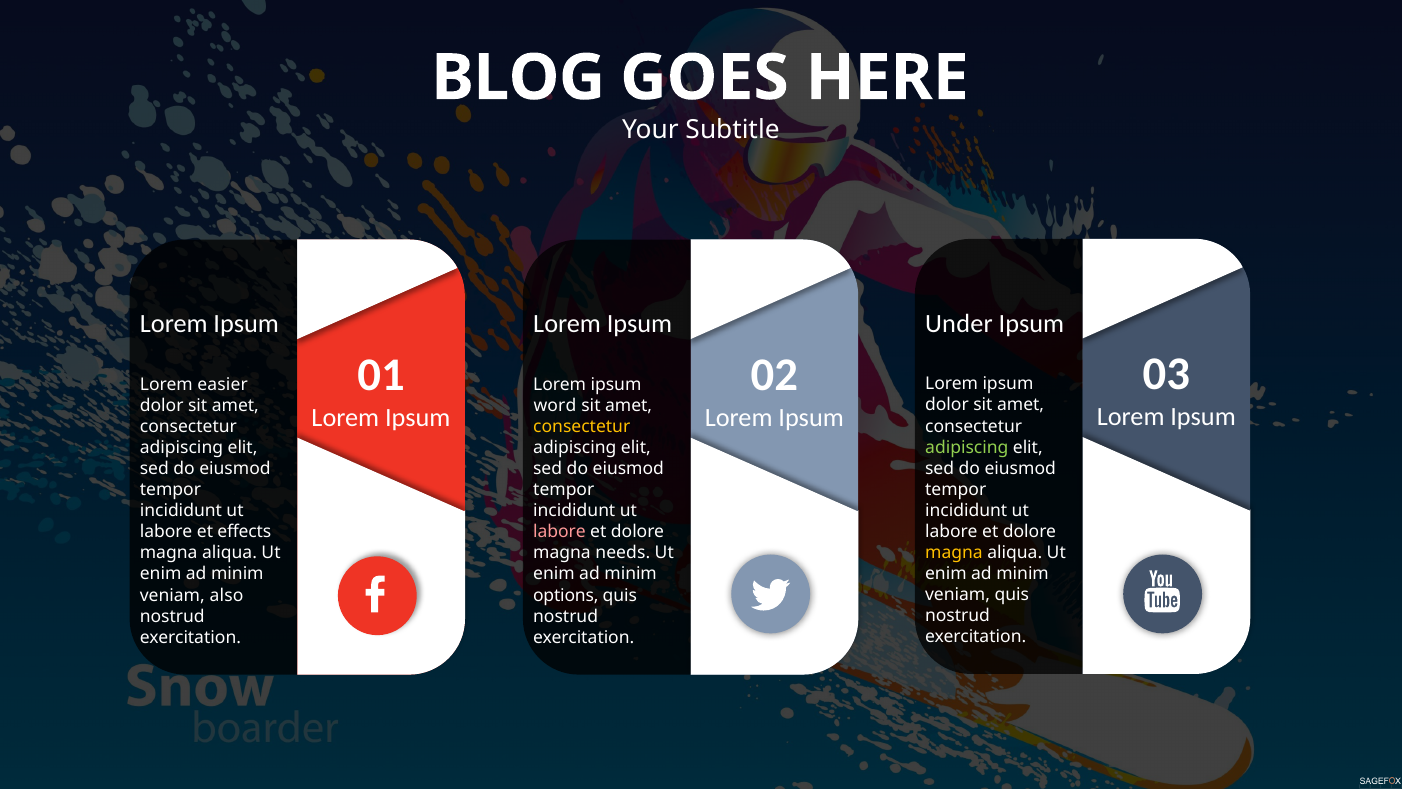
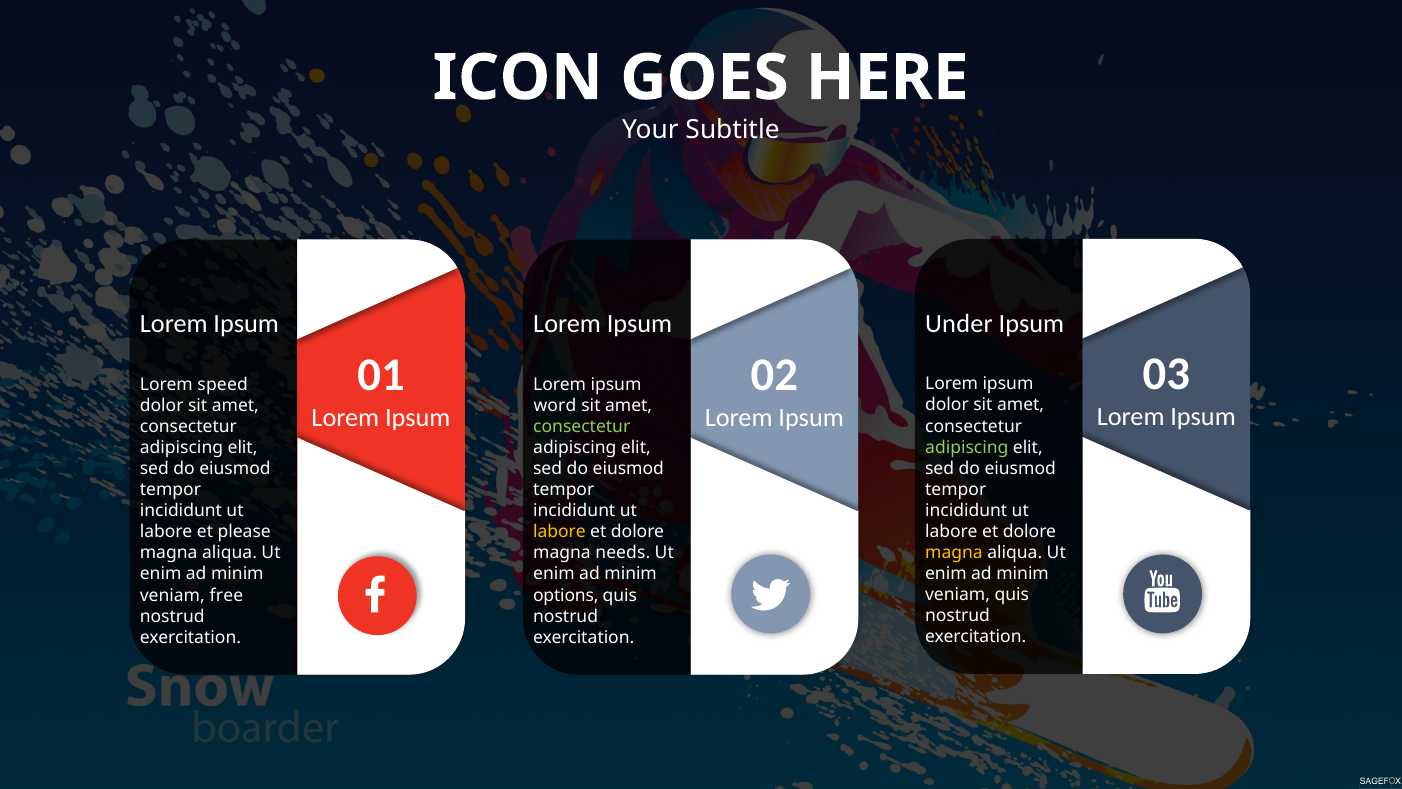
BLOG: BLOG -> ICON (518, 78)
easier: easier -> speed (223, 385)
consectetur colour: yellow -> light green (582, 427)
effects: effects -> please (244, 532)
labore colour: pink -> yellow (559, 532)
also: also -> free (227, 595)
